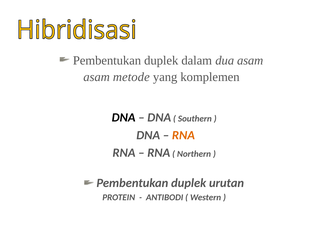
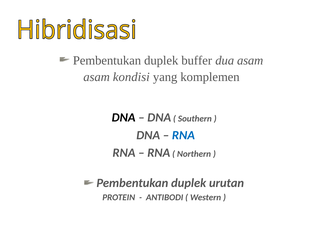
dalam: dalam -> buffer (197, 61)
metode: metode -> kondisi (131, 77)
RNA colour: orange -> blue (183, 135)
